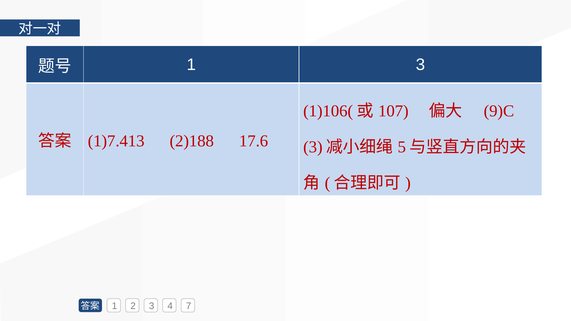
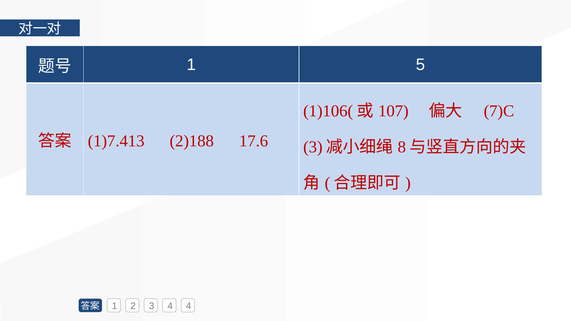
1 3: 3 -> 5 (420, 65)
9)C: 9)C -> 7)C (499, 111)
5: 5 -> 8 (402, 147)
7: 7 -> 4 (189, 306)
